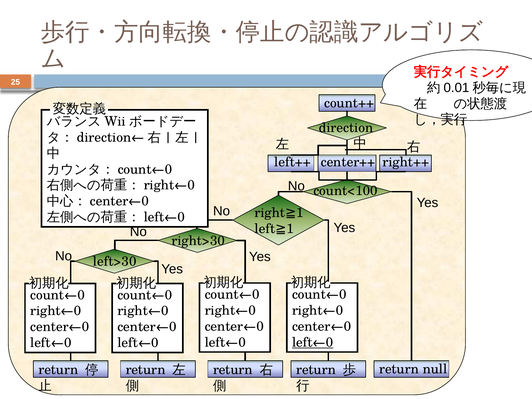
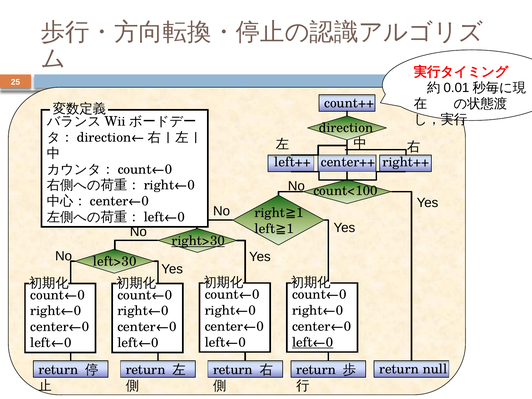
right>30 underline: none -> present (198, 241)
